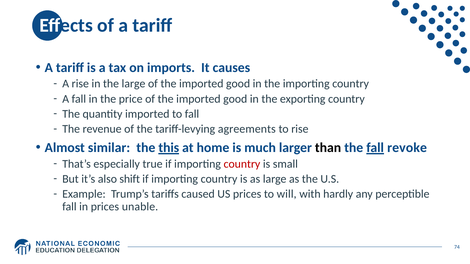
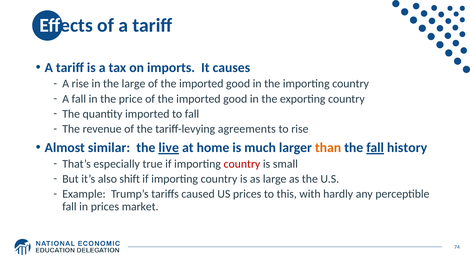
this: this -> live (169, 148)
than colour: black -> orange (328, 148)
revoke: revoke -> history (407, 148)
will: will -> this (287, 194)
unable: unable -> market (140, 207)
